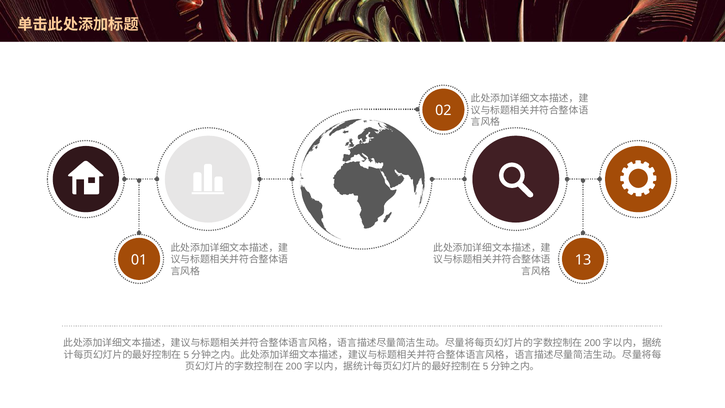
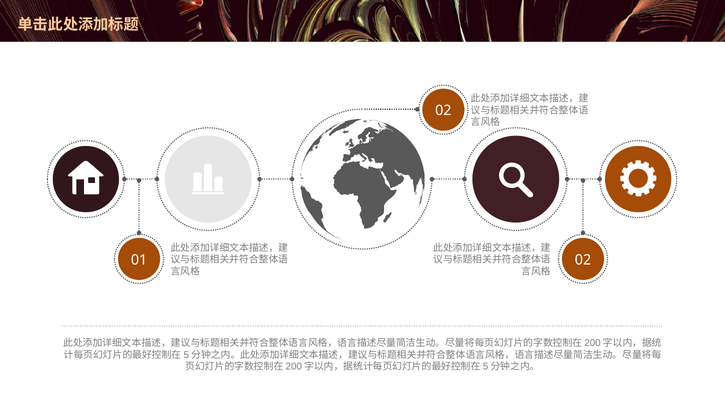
01 13: 13 -> 02 (583, 260)
